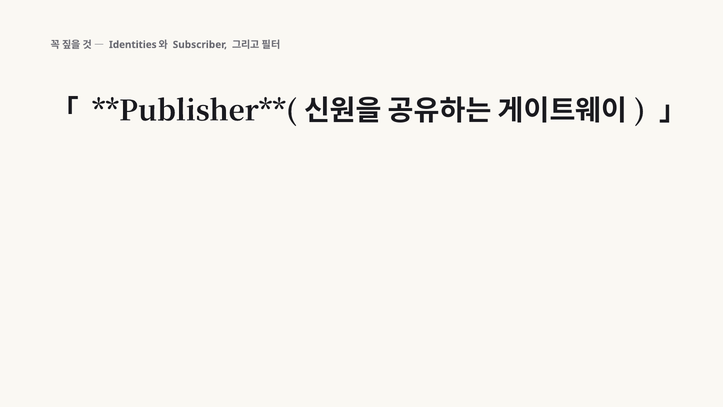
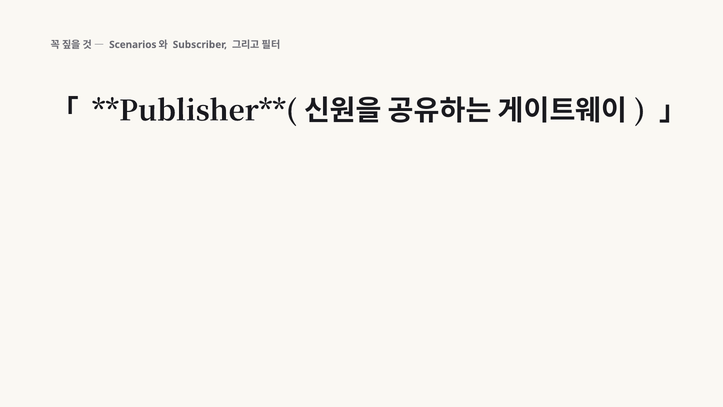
Identities: Identities -> Scenarios (133, 45)
